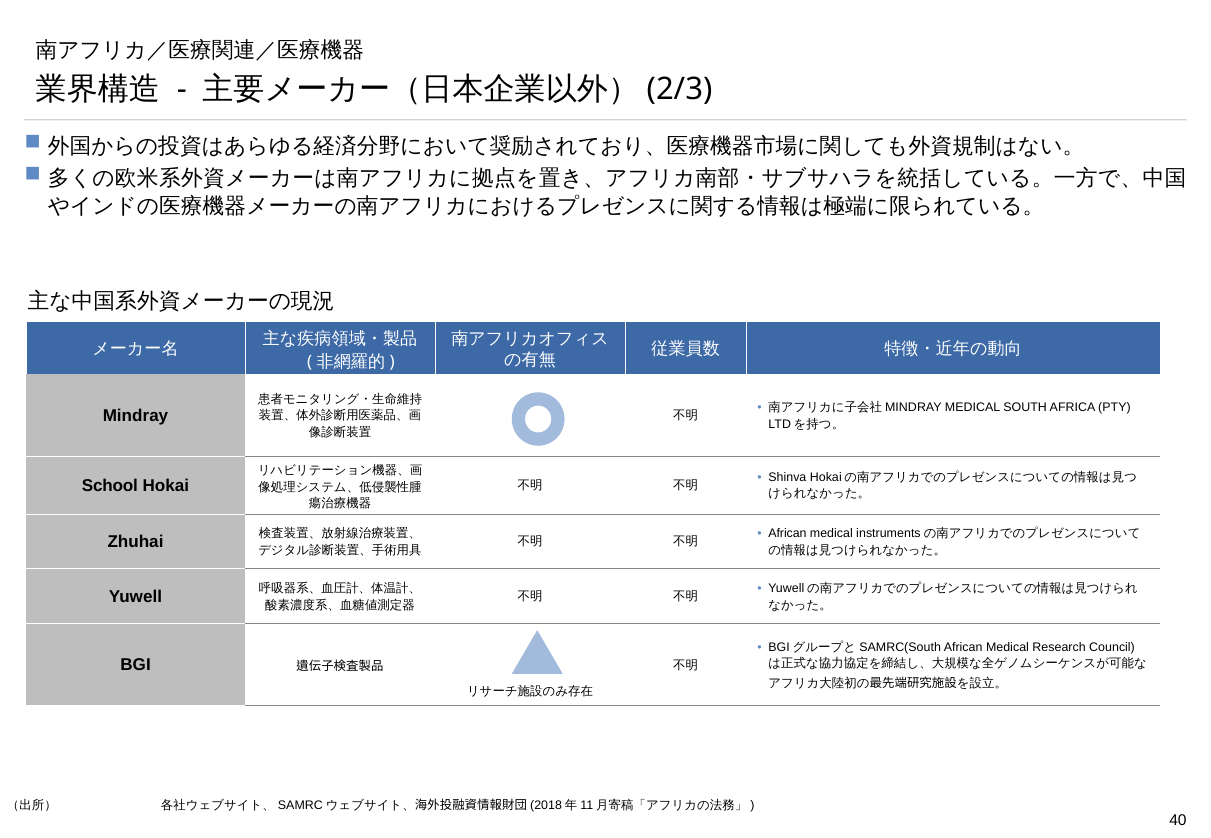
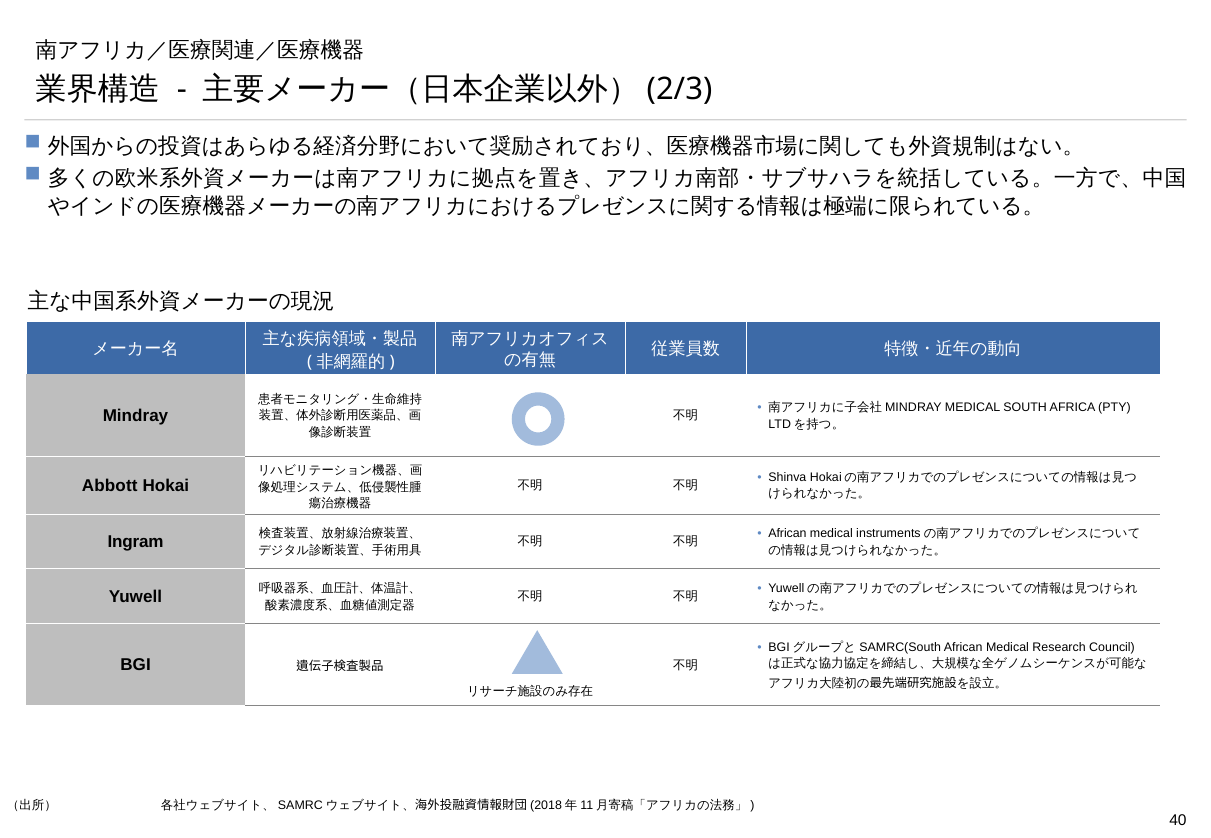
School: School -> Abbott (110, 486)
Zhuhai: Zhuhai -> Ingram (136, 542)
